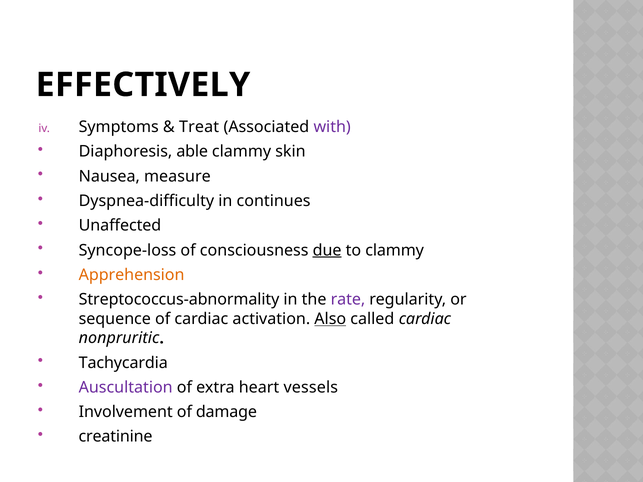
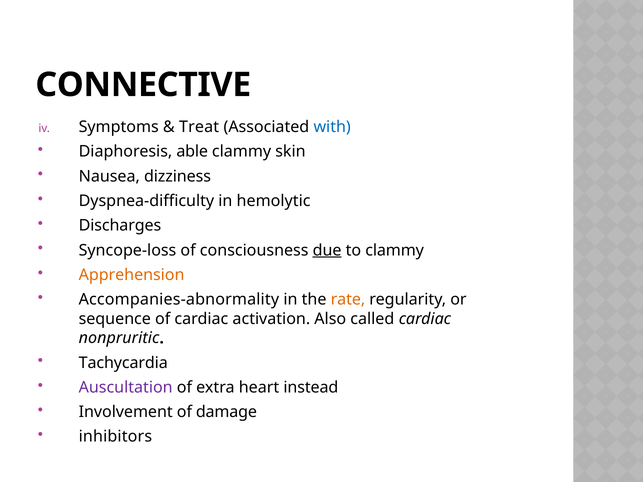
EFFECTIVELY: EFFECTIVELY -> CONNECTIVE (143, 85)
with colour: purple -> blue (332, 127)
measure: measure -> dizziness (177, 176)
continues: continues -> hemolytic (274, 201)
Unaffected: Unaffected -> Discharges (120, 226)
Streptococcus-abnormality: Streptococcus-abnormality -> Accompanies-abnormality (179, 300)
rate colour: purple -> orange (348, 300)
Also underline: present -> none (330, 319)
vessels: vessels -> instead (311, 388)
creatinine: creatinine -> inhibitors (115, 437)
